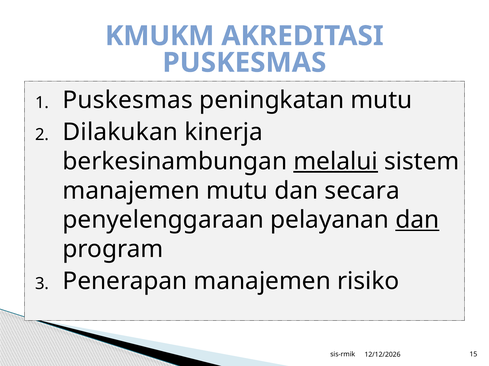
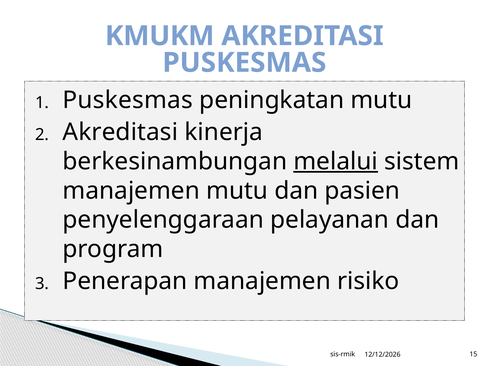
Dilakukan: Dilakukan -> Akreditasi (120, 132)
secara: secara -> pasien (362, 191)
dan underline: present -> none (417, 220)
